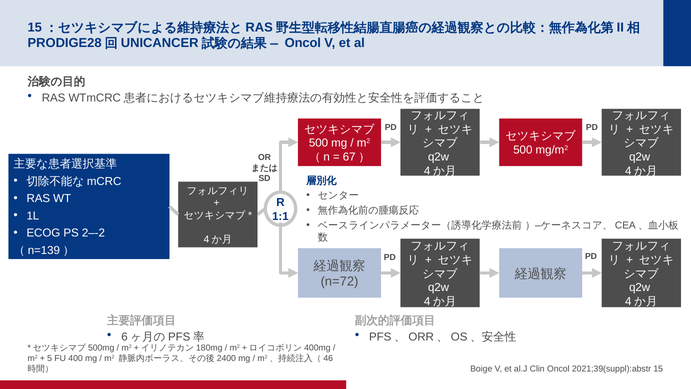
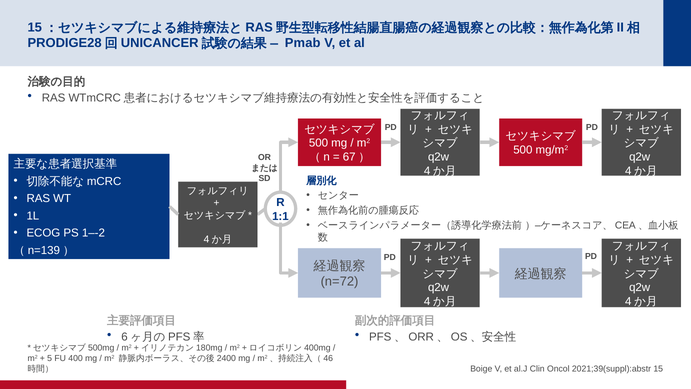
Oncol: Oncol -> Pmab (303, 43)
2–-2: 2–-2 -> 1–-2 (93, 233)
